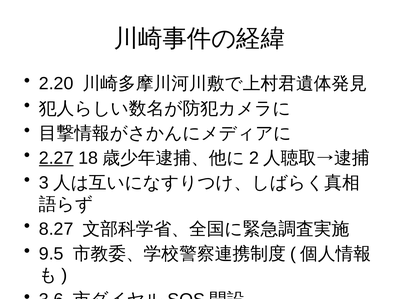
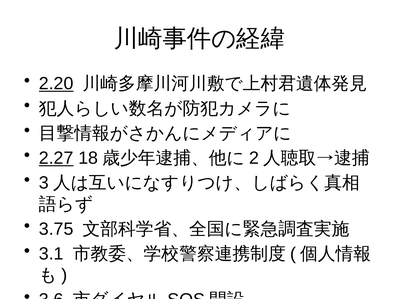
2.20 underline: none -> present (56, 84)
8.27: 8.27 -> 3.75 (56, 229)
9.5: 9.5 -> 3.1 (51, 254)
